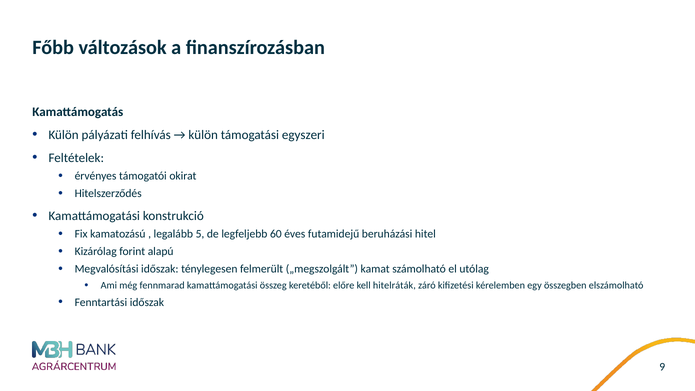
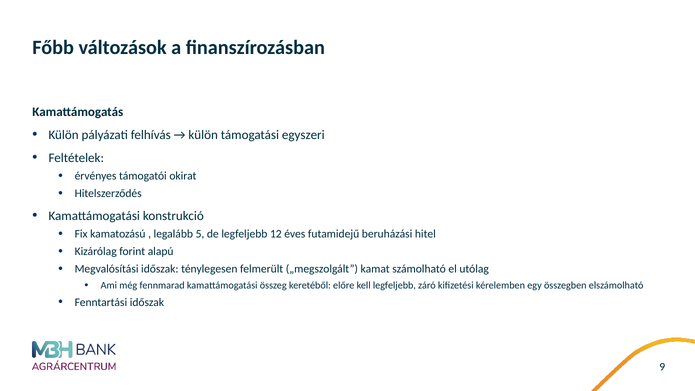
60: 60 -> 12 (276, 234)
kell hitelráták: hitelráták -> legfeljebb (394, 286)
